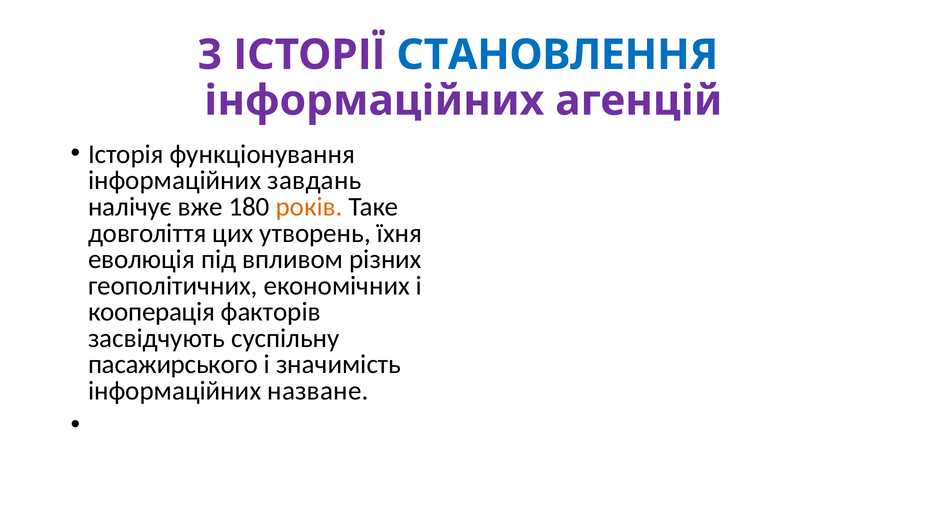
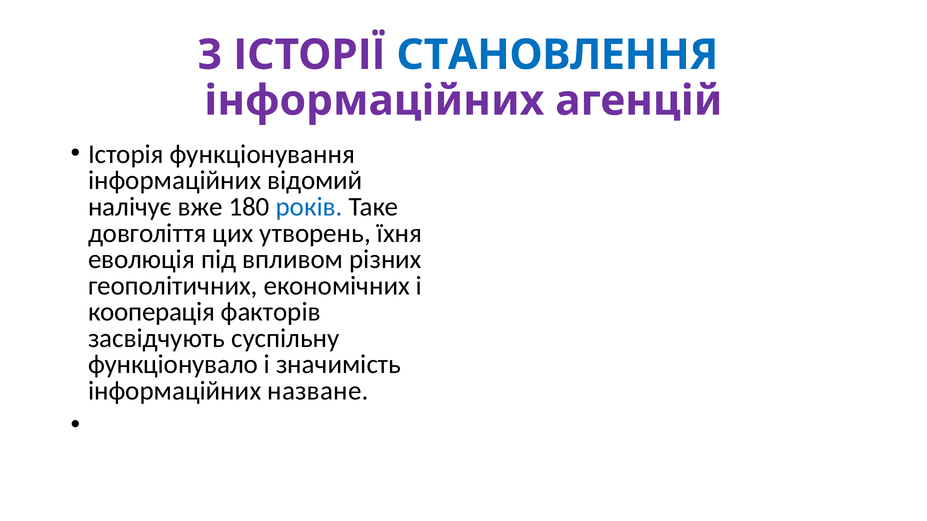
завдань: завдань -> відомий (315, 181)
років colour: orange -> blue (309, 207)
пасажирського: пасажирського -> функціонувало (173, 365)
